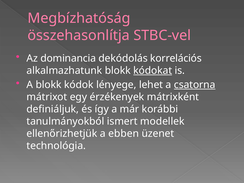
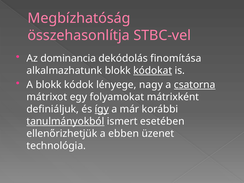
korrelációs: korrelációs -> finomítása (176, 58)
lehet: lehet -> nagy (151, 85)
érzékenyek: érzékenyek -> folyamokat (117, 97)
így underline: none -> present (102, 109)
tanulmányokból underline: none -> present (65, 121)
modellek: modellek -> esetében (162, 121)
